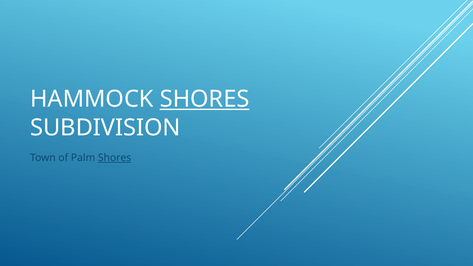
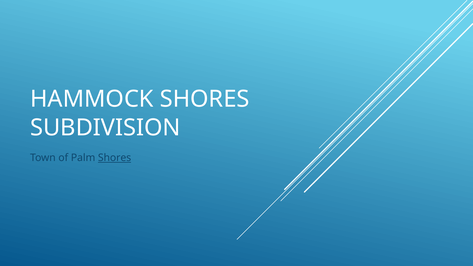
SHORES underline: present -> none (205, 99)
